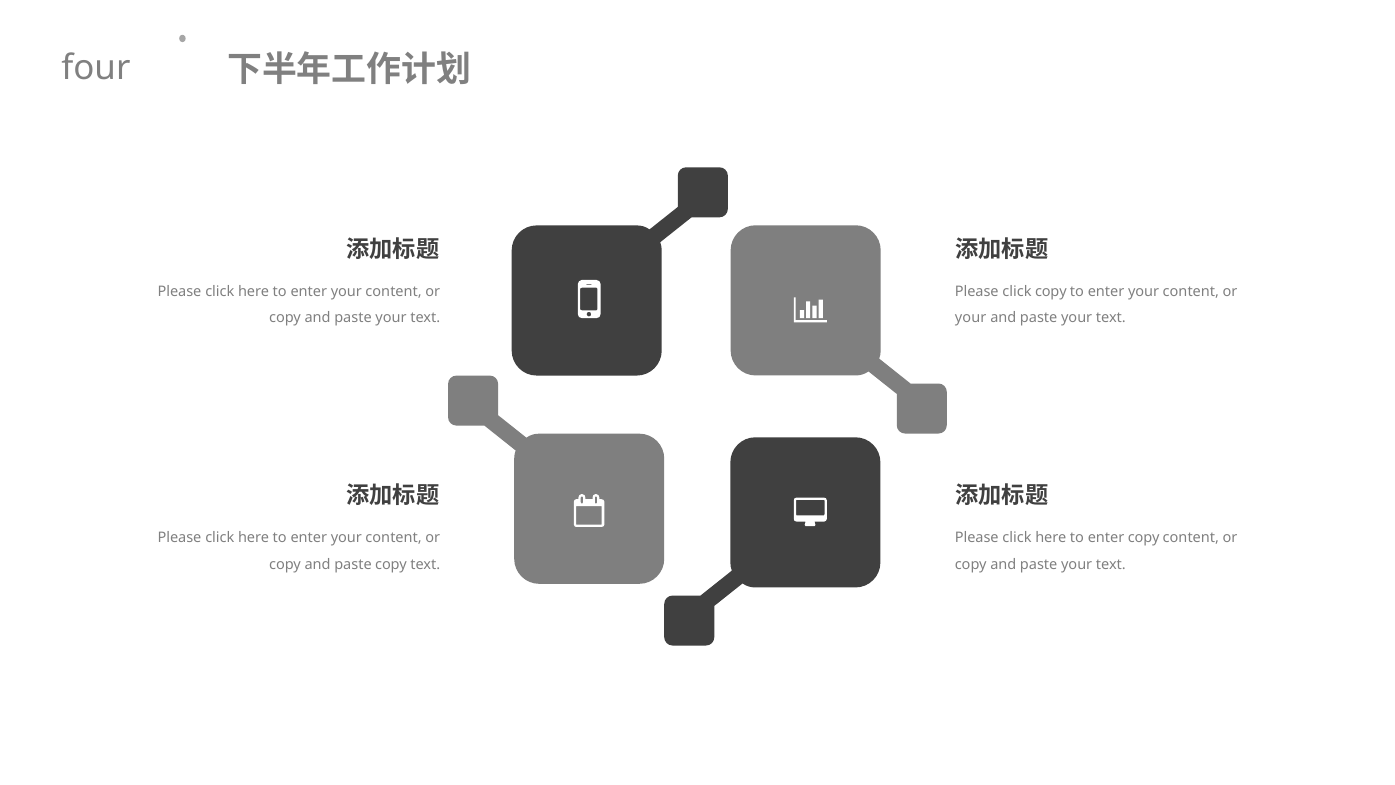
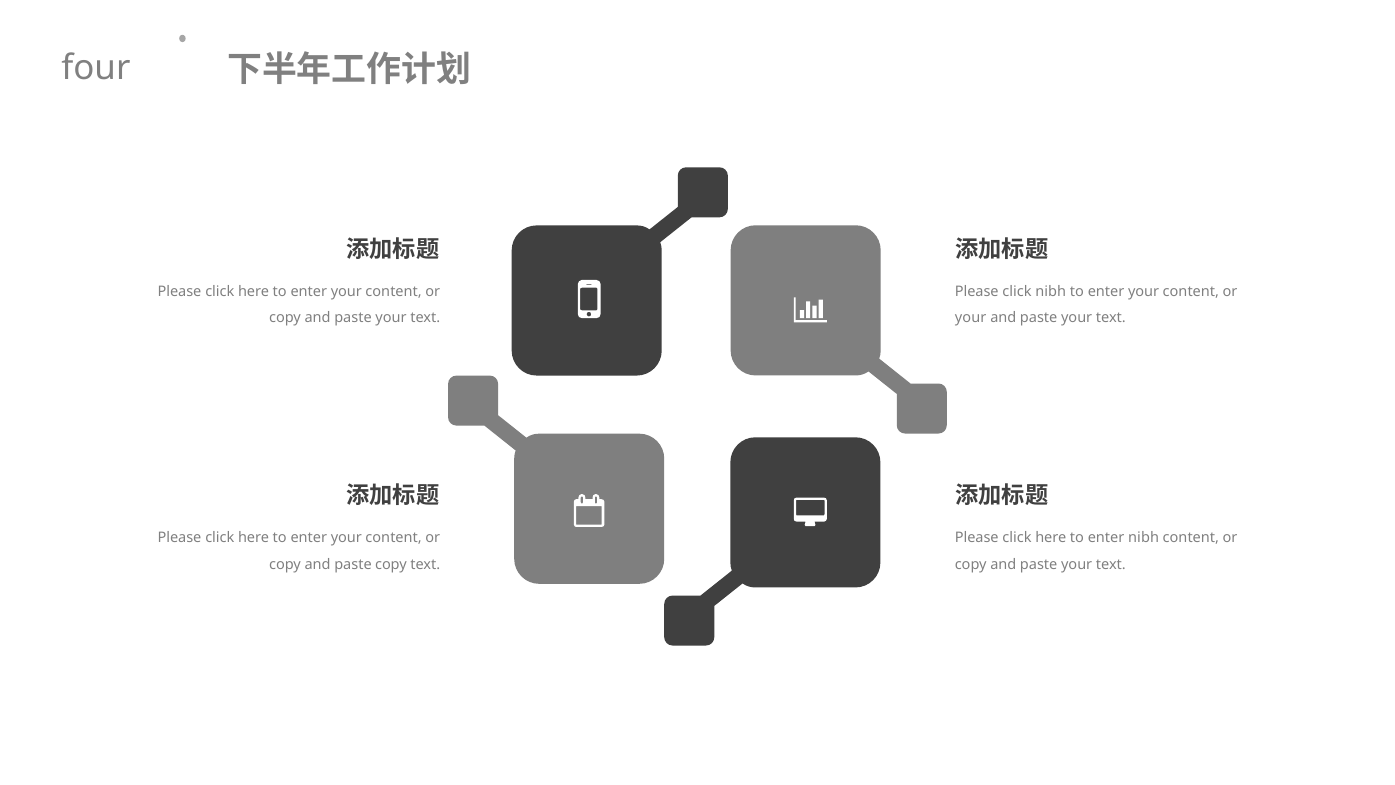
click copy: copy -> nibh (1051, 292)
enter copy: copy -> nibh (1144, 538)
